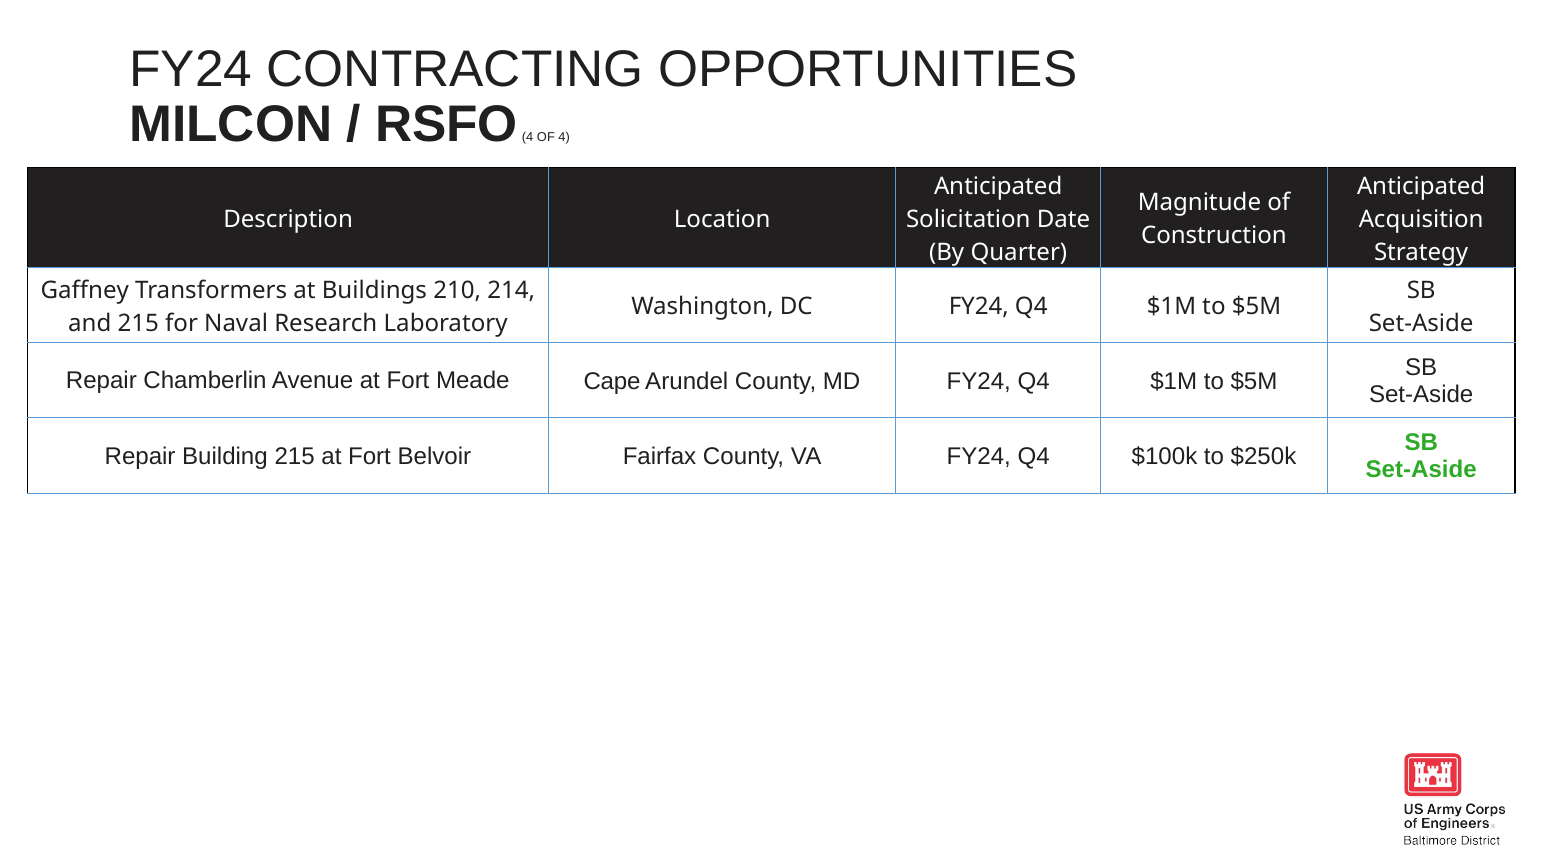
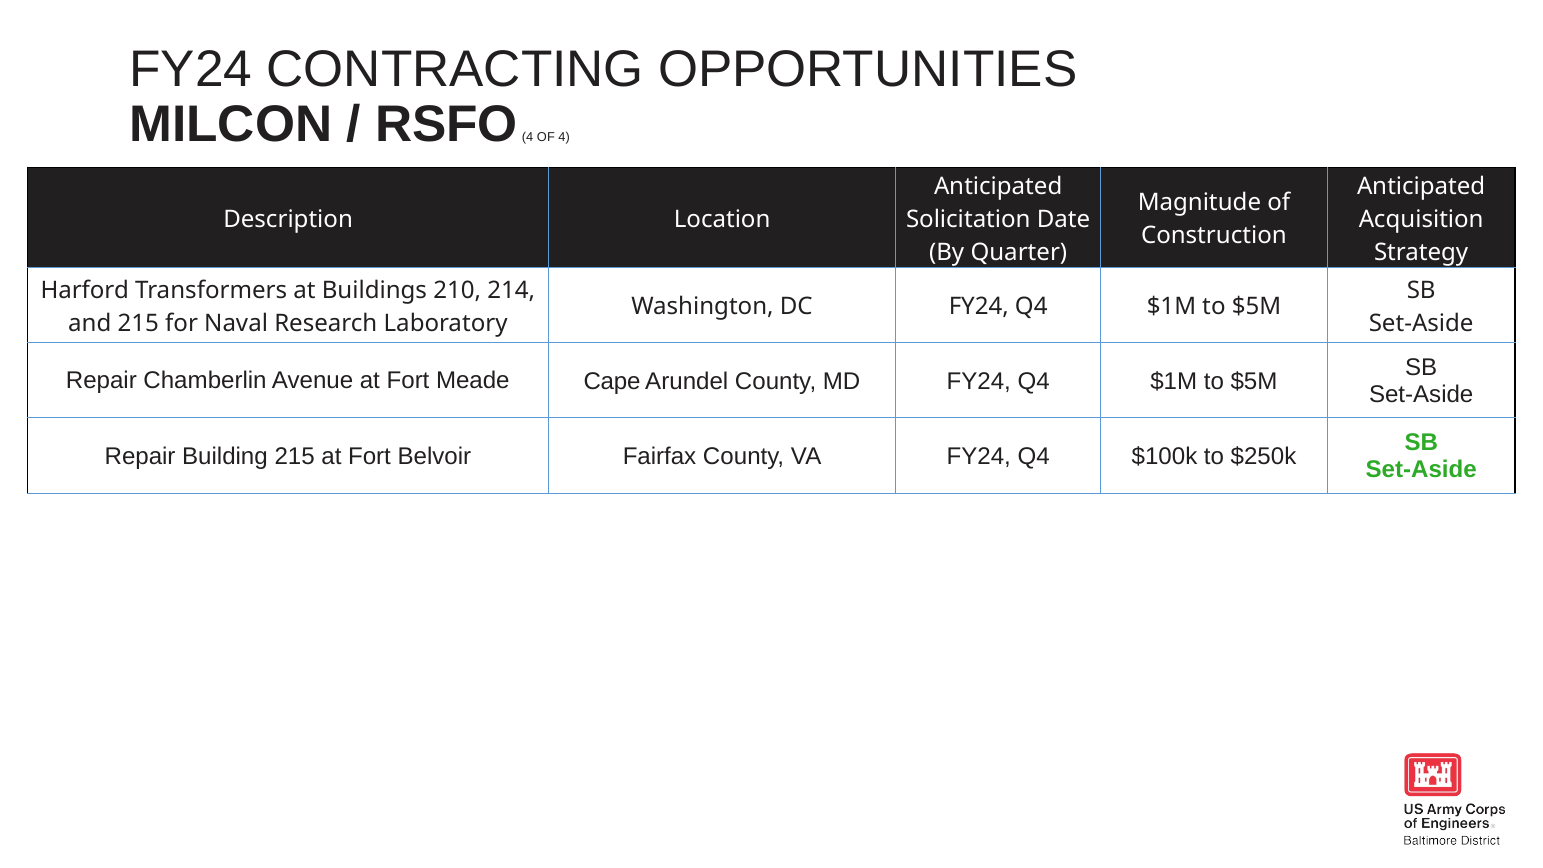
Gaffney: Gaffney -> Harford (85, 290)
